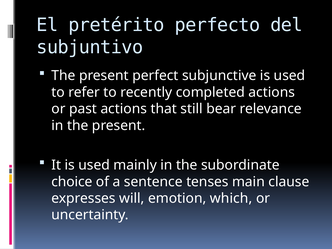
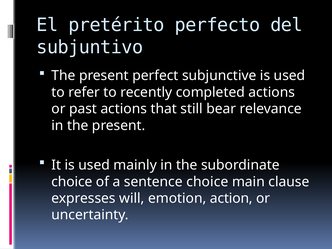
sentence tenses: tenses -> choice (207, 182)
which: which -> action (231, 198)
